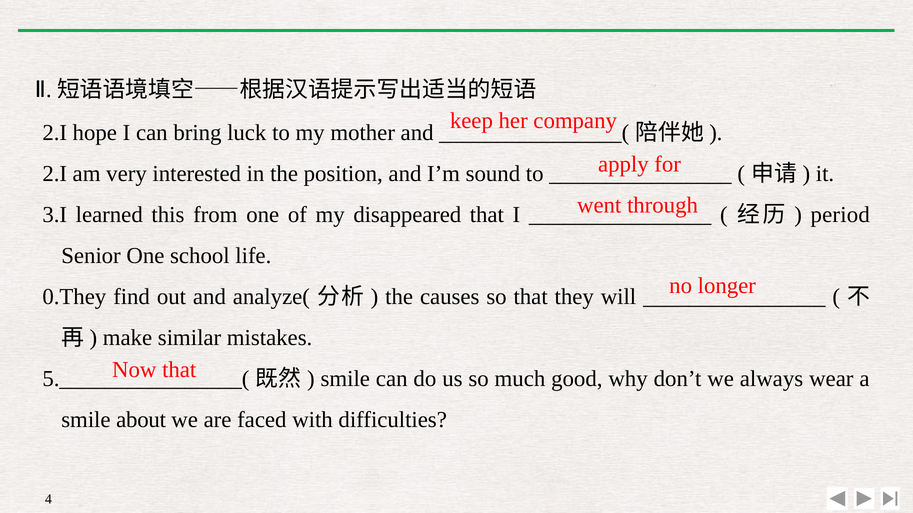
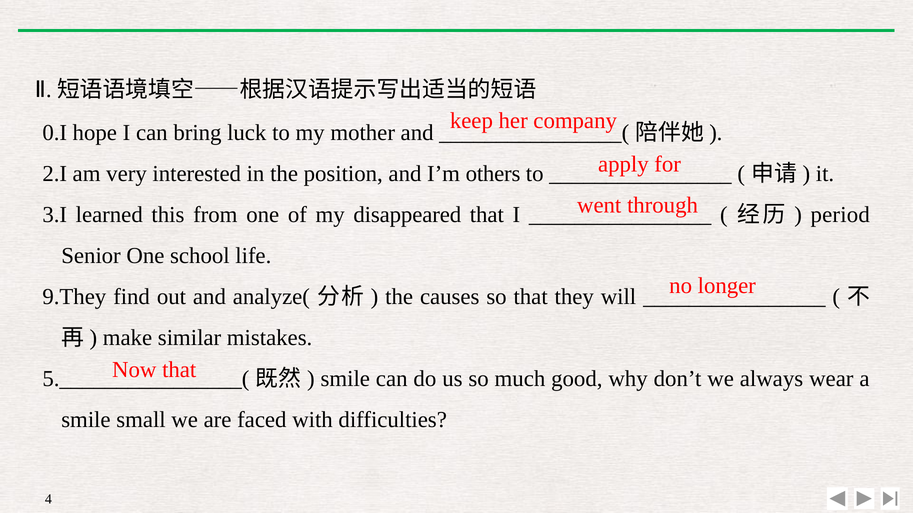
2.I: 2.I -> 0.I (55, 133)
sound: sound -> others (493, 174)
0.They: 0.They -> 9.They (74, 297)
about: about -> small (141, 420)
